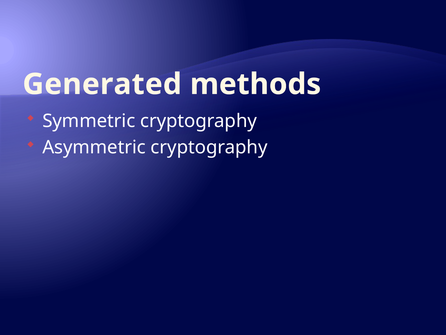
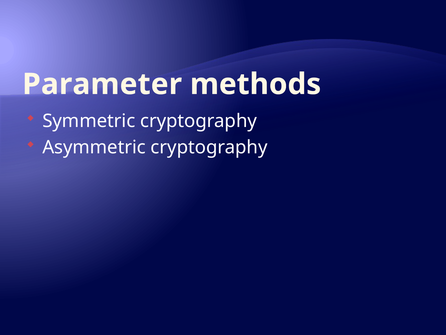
Generated: Generated -> Parameter (102, 84)
